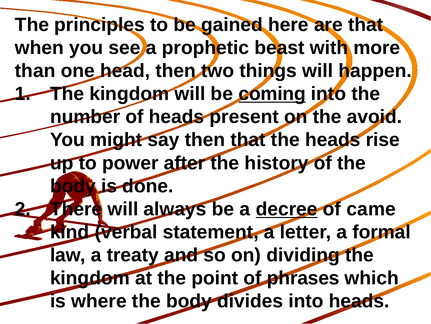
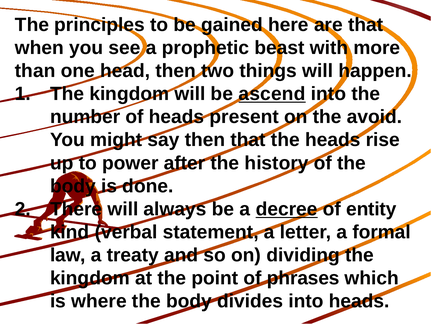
coming: coming -> ascend (272, 94)
came: came -> entity (371, 209)
